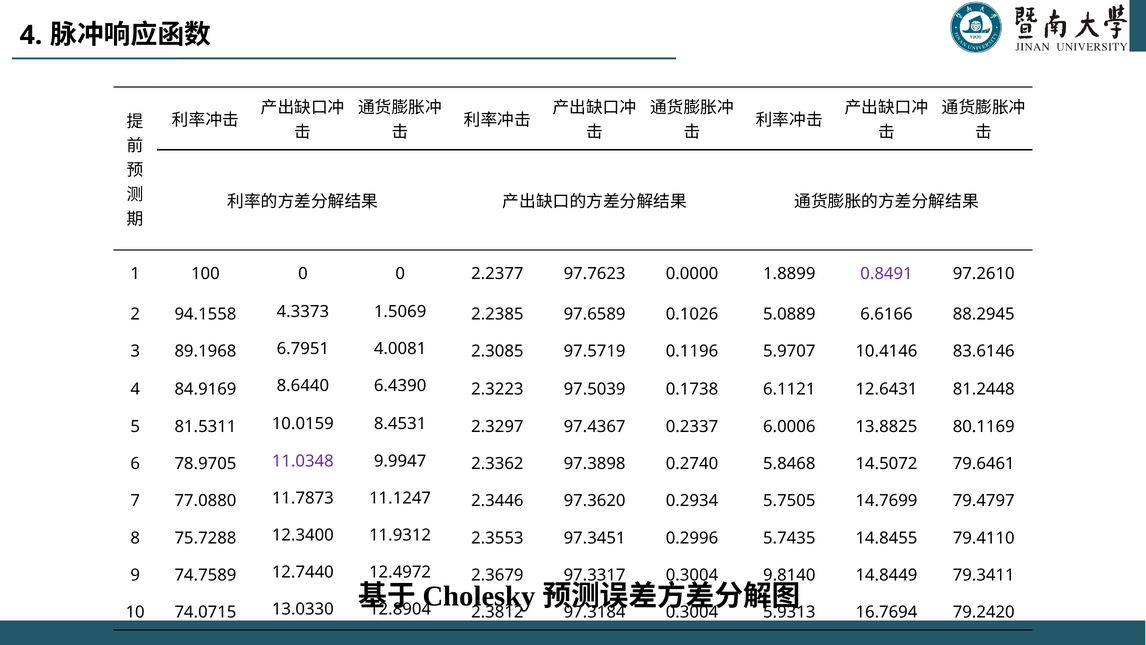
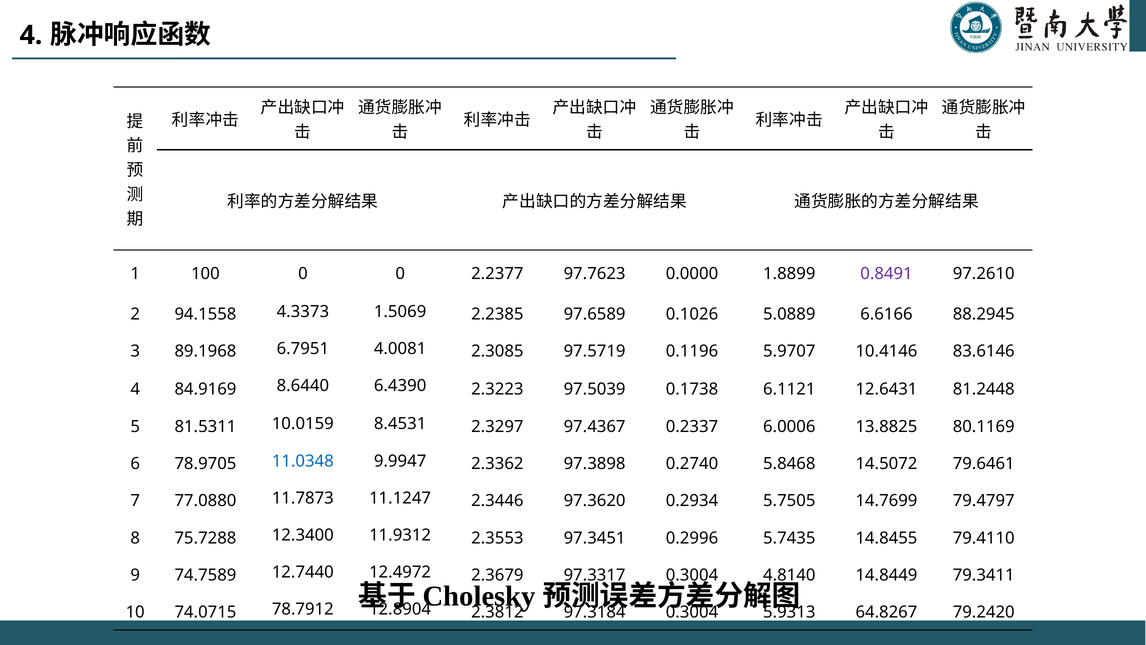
11.0348 colour: purple -> blue (303, 461)
9.8140: 9.8140 -> 4.8140 (789, 575)
13.0330: 13.0330 -> 78.7912 (303, 609)
16.7694: 16.7694 -> 64.8267 (886, 612)
